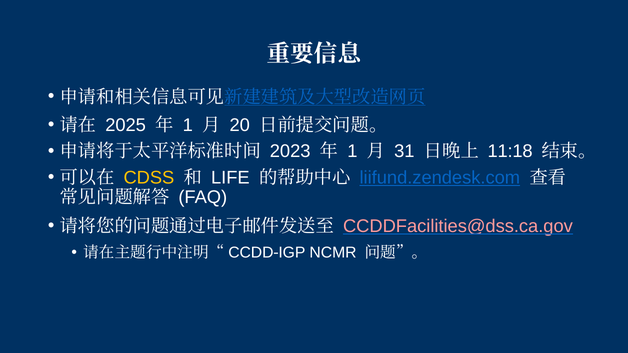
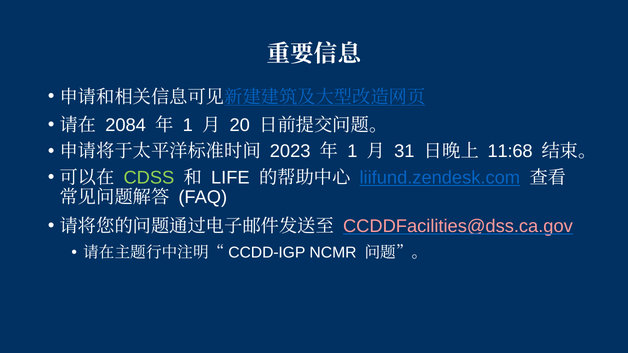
2025: 2025 -> 2084 (126, 125)
11:18: 11:18 -> 11:68 (510, 151)
CDSS colour: yellow -> light green (149, 178)
